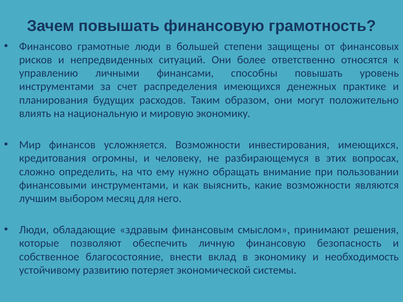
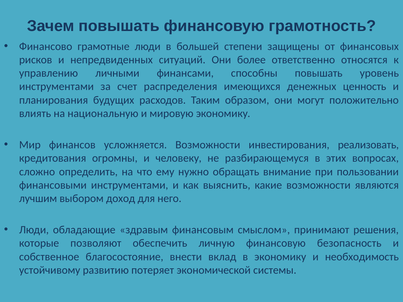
практике: практике -> ценность (365, 87)
инвестирования имеющихся: имеющихся -> реализовать (368, 145)
месяц: месяц -> доход (121, 199)
